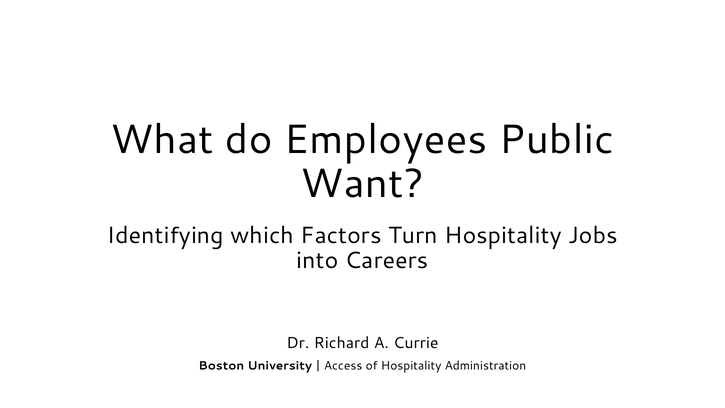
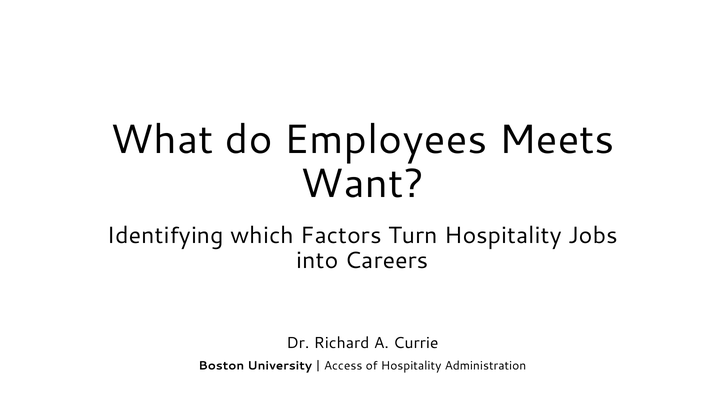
Public: Public -> Meets (557, 140)
